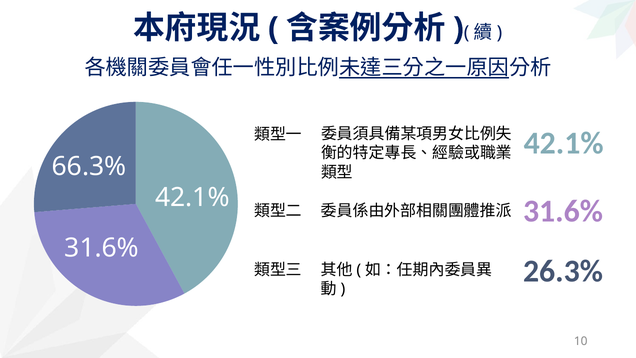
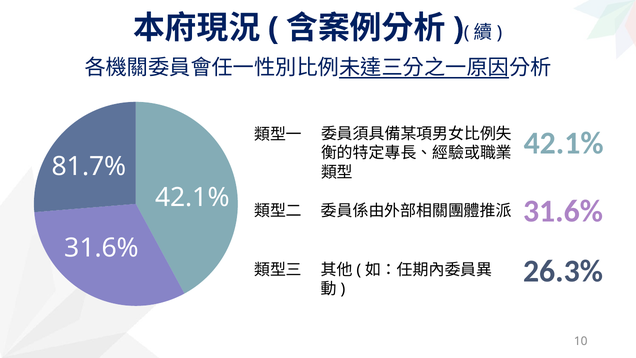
66.3%: 66.3% -> 81.7% (89, 167)
